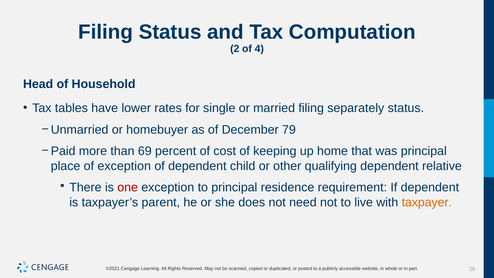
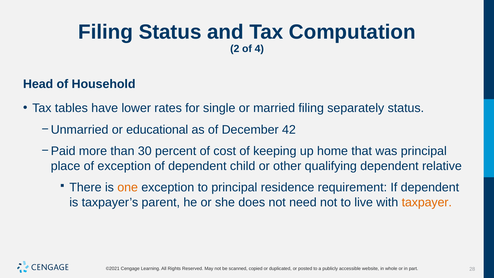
homebuyer: homebuyer -> educational (157, 130)
79: 79 -> 42 (289, 130)
69: 69 -> 30 (145, 151)
one colour: red -> orange (128, 188)
